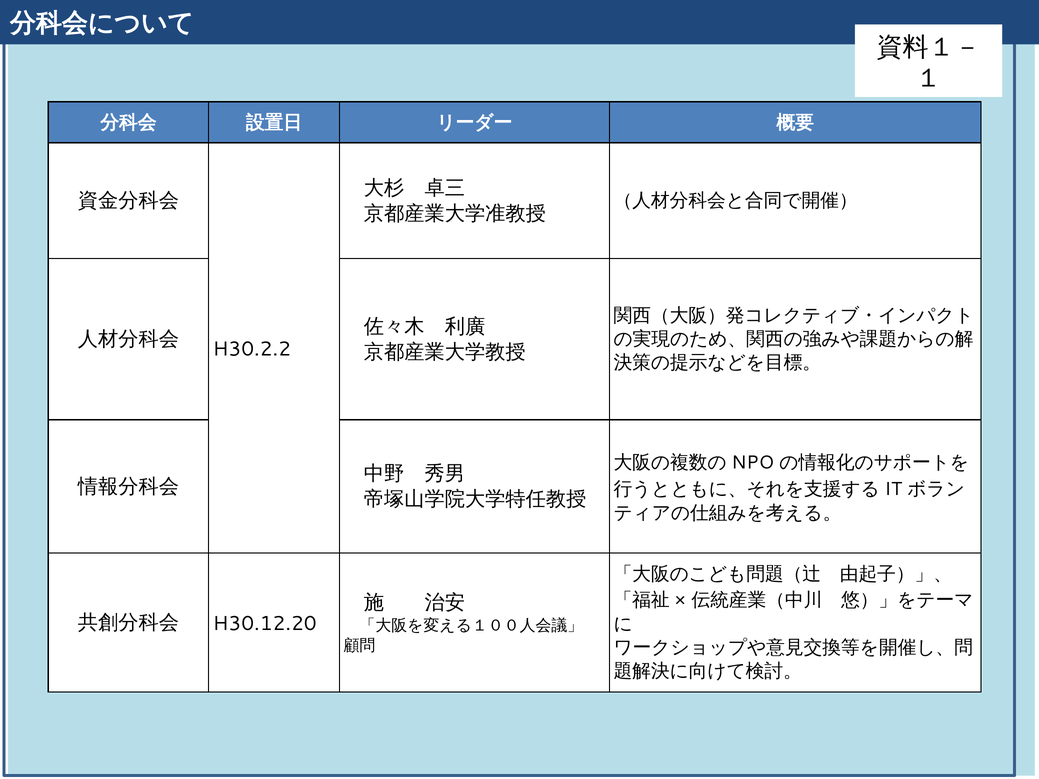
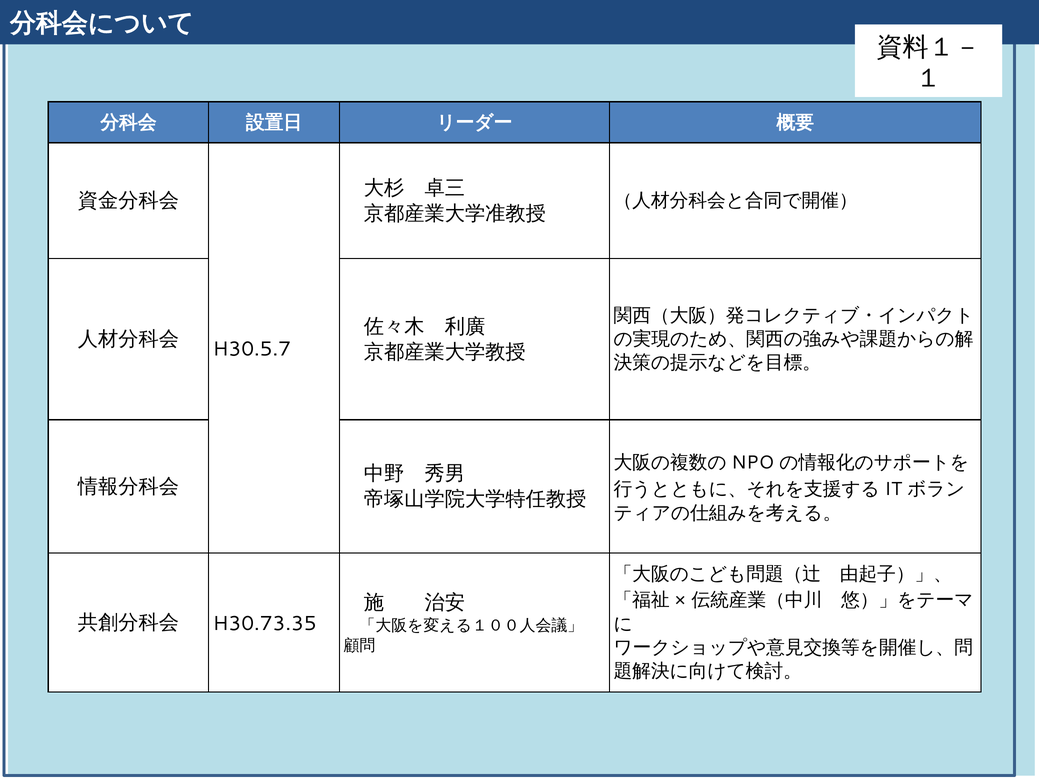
H30.2.2: H30.2.2 -> H30.5.7 (252, 349)
H30.12.20: H30.12.20 -> H30.73.35 (265, 624)
